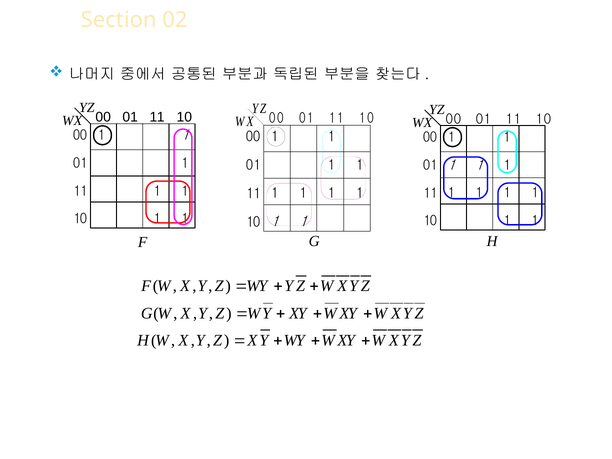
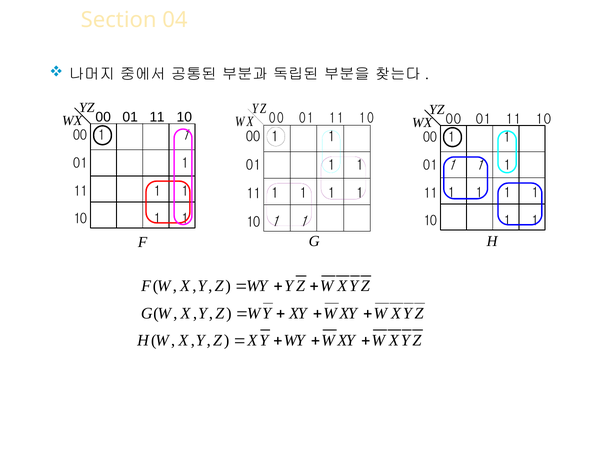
02: 02 -> 04 (175, 20)
